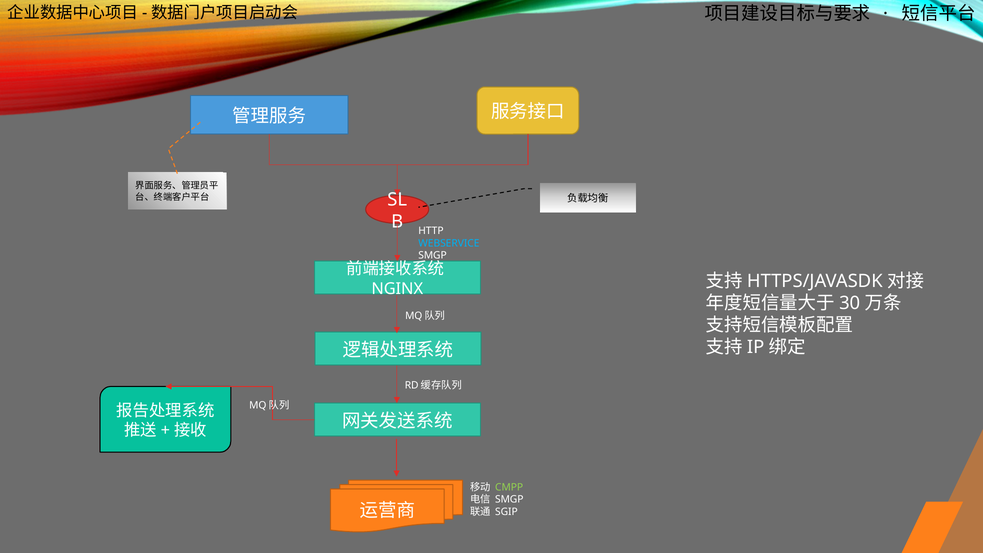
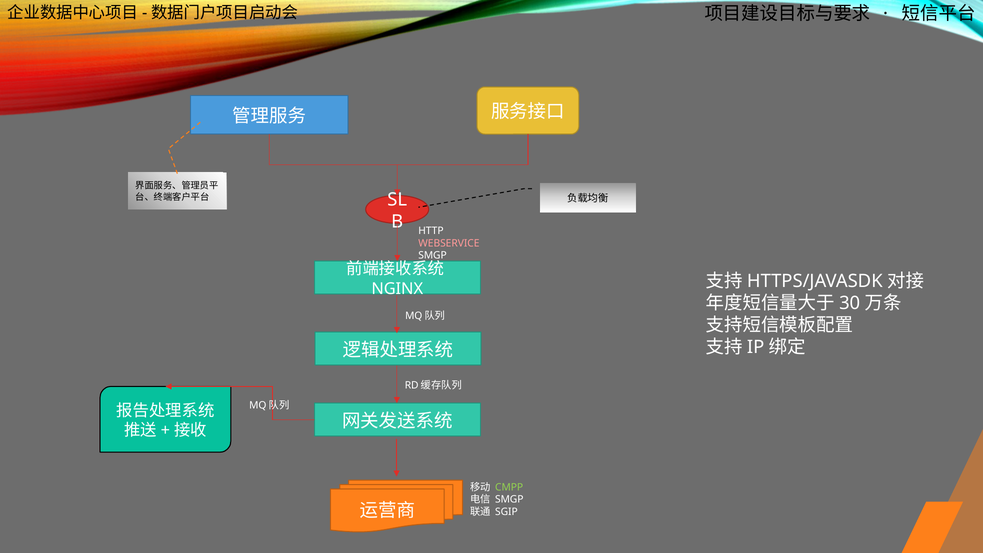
WEBSERVICE colour: light blue -> pink (449, 243)
